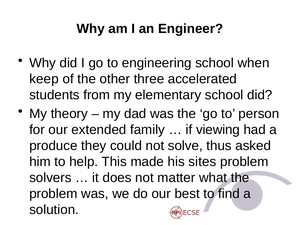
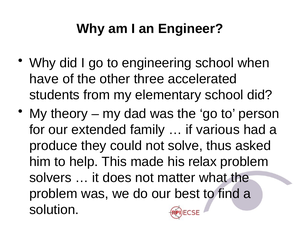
keep: keep -> have (44, 79)
viewing: viewing -> various (218, 130)
sites: sites -> relax (203, 162)
